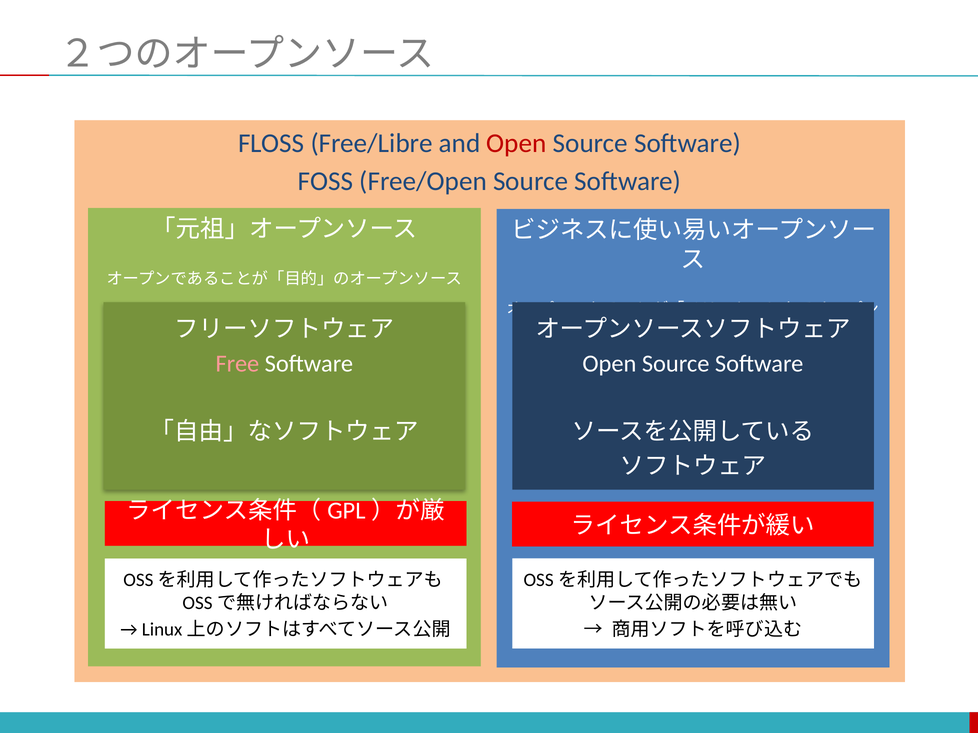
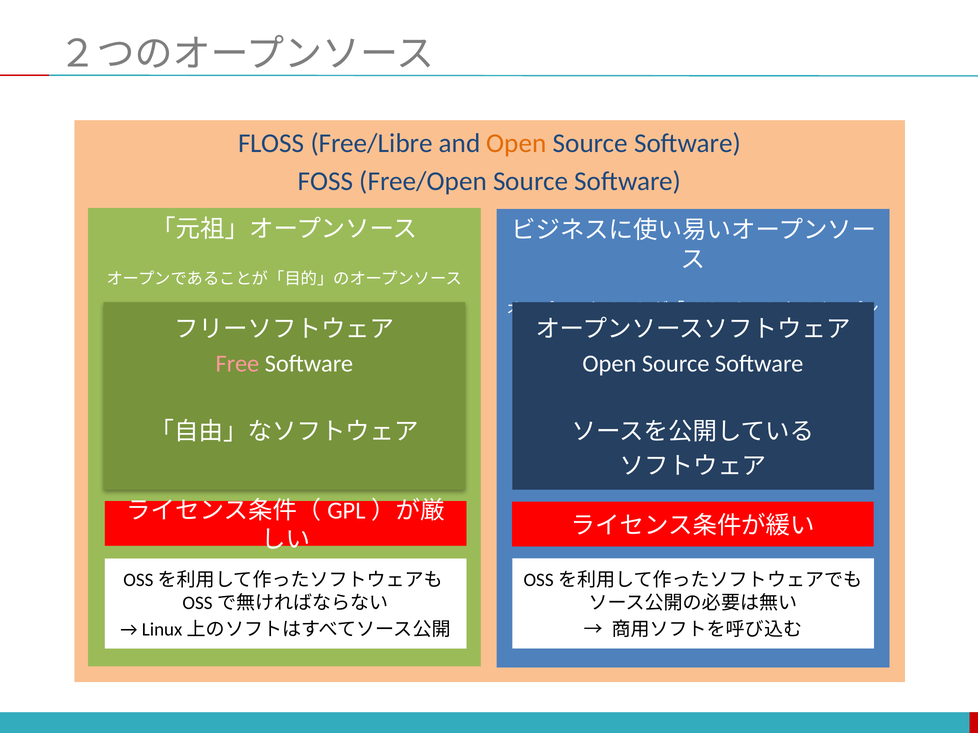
Open colour: red -> orange (516, 143)
